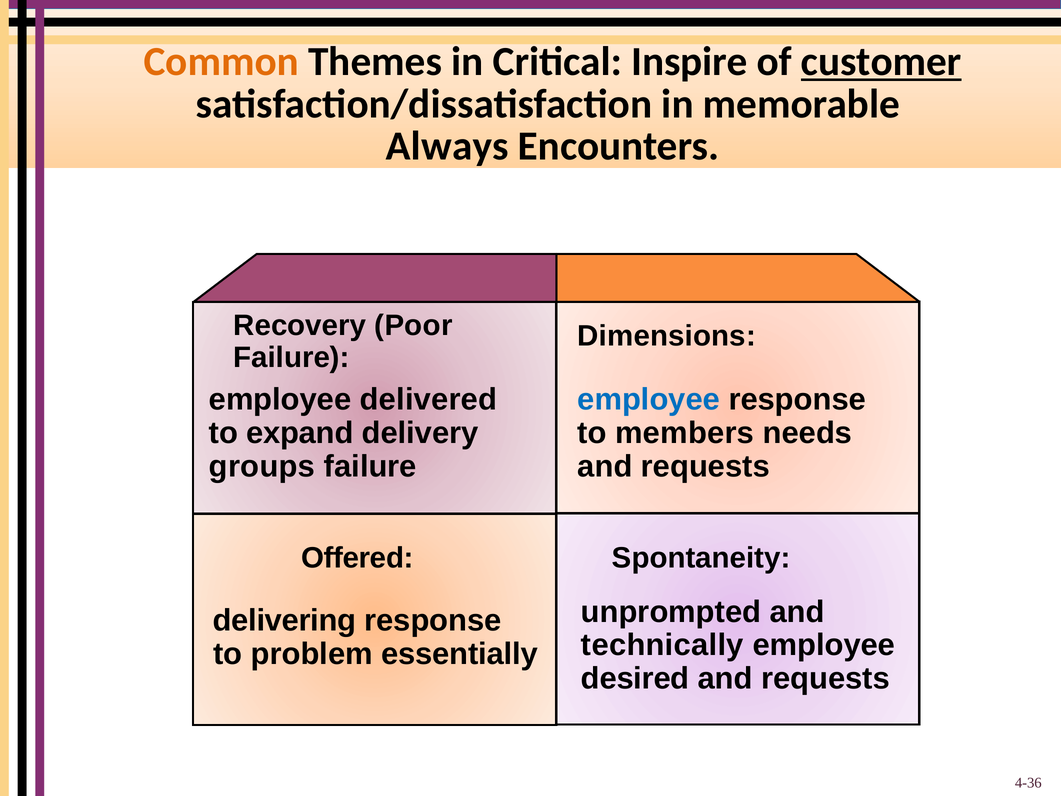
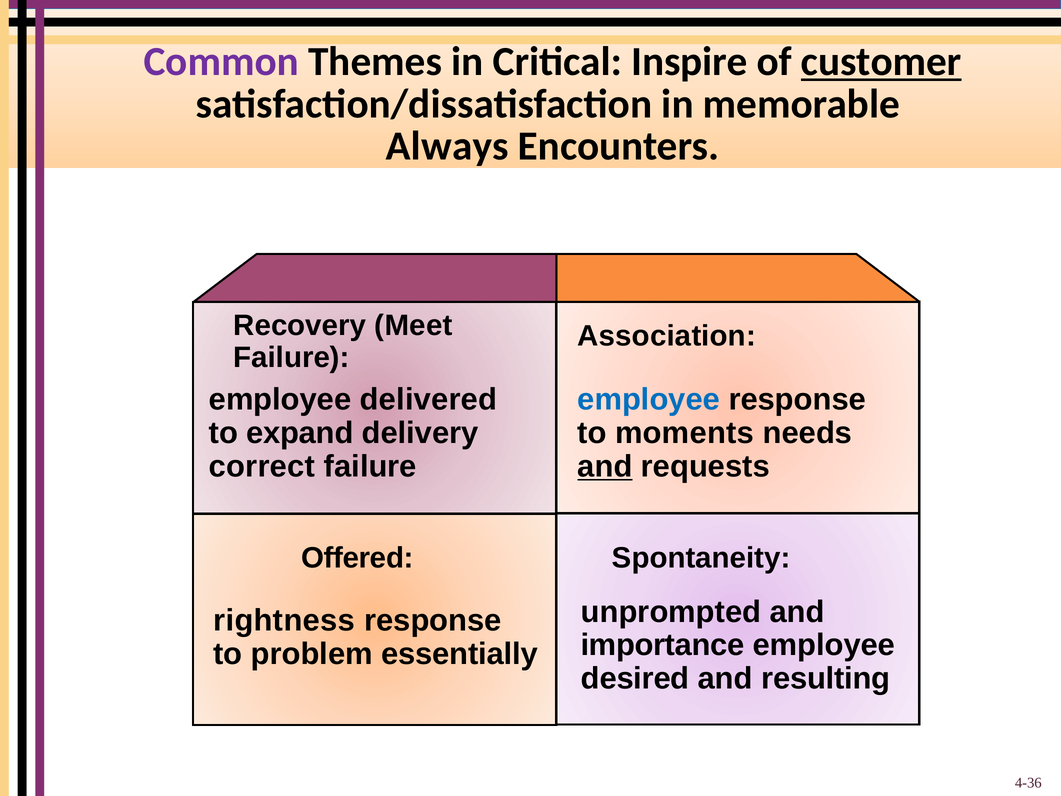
Common colour: orange -> purple (221, 62)
Poor: Poor -> Meet (413, 325)
Dimensions: Dimensions -> Association (667, 336)
members: members -> moments (685, 433)
groups: groups -> correct (262, 466)
and underline: none -> present (605, 466)
delivering: delivering -> rightness (284, 620)
technically: technically -> importance (663, 645)
requests: requests -> resulting (826, 678)
